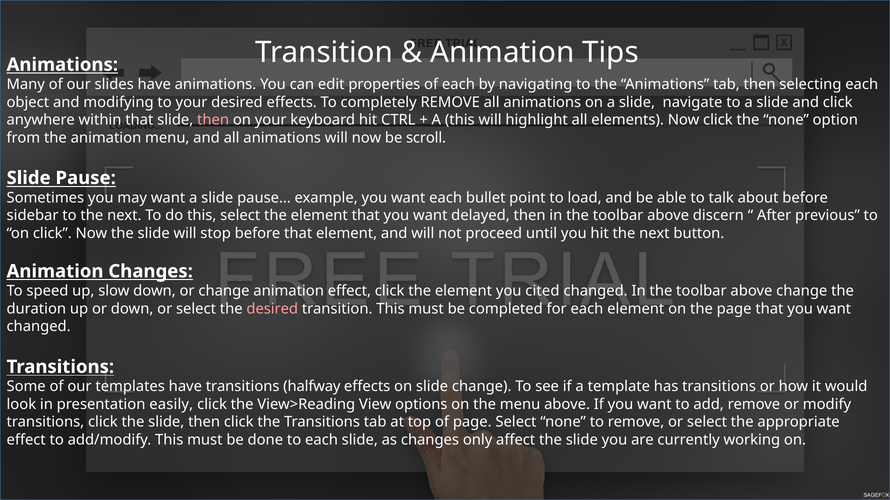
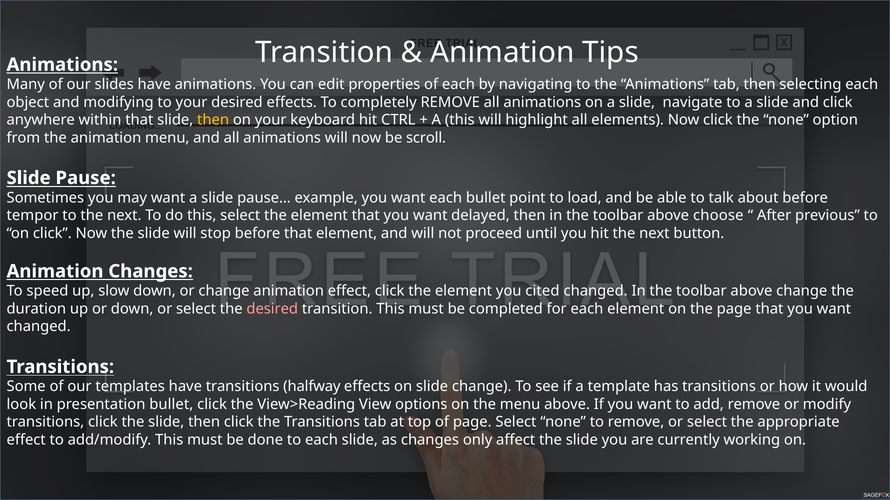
then colour: pink -> yellow (213, 120)
sidebar: sidebar -> tempor (33, 216)
discern: discern -> choose (718, 216)
presentation easily: easily -> bullet (171, 405)
